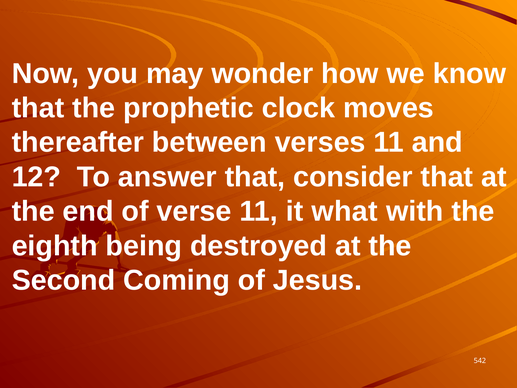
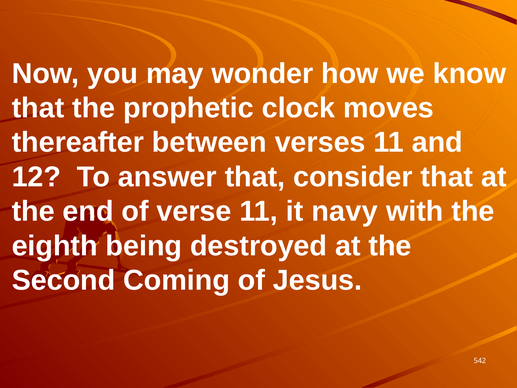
what: what -> navy (345, 211)
